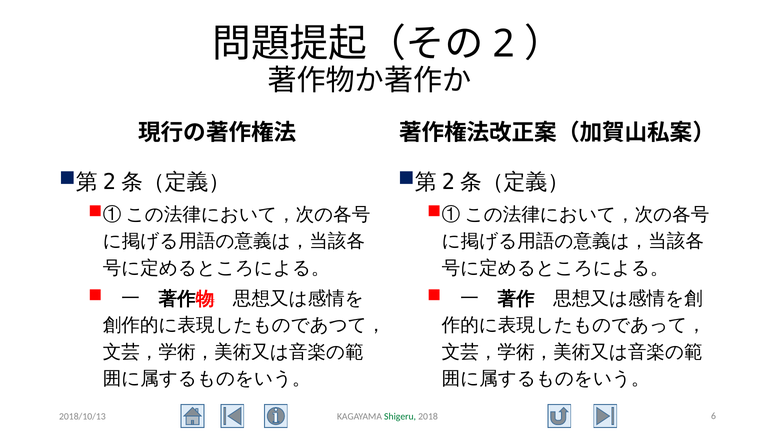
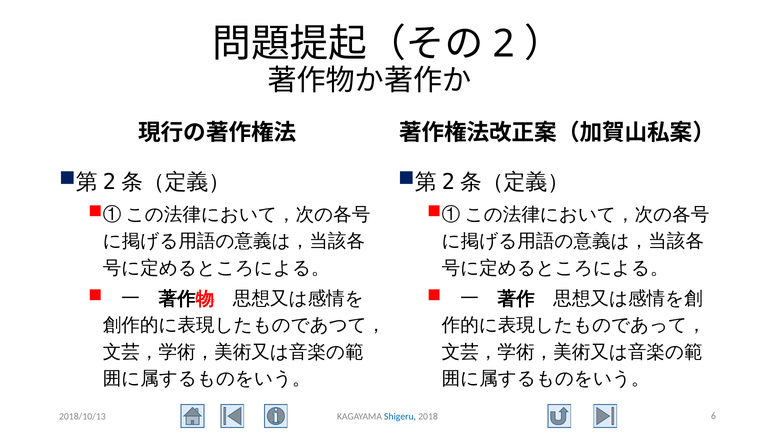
Shigeru colour: green -> blue (400, 416)
